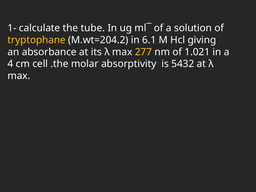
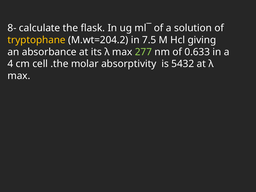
1-: 1- -> 8- (12, 28)
tube: tube -> flask (93, 28)
6.1: 6.1 -> 7.5 (149, 40)
277 colour: yellow -> light green (143, 52)
1.021: 1.021 -> 0.633 (197, 52)
